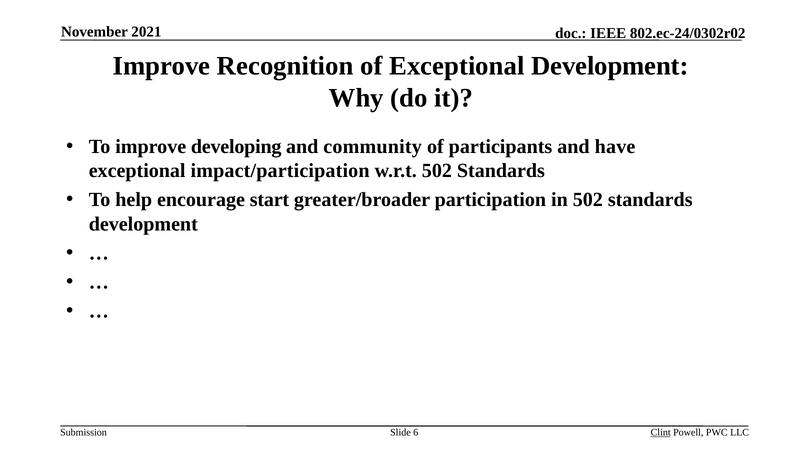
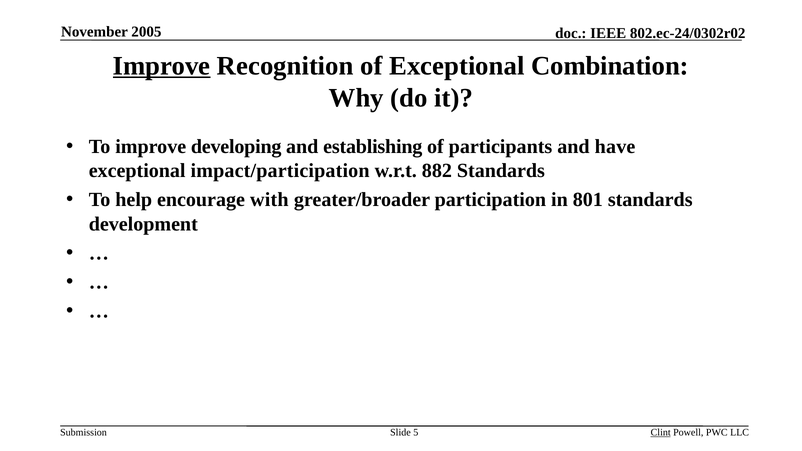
2021: 2021 -> 2005 (146, 32)
Improve underline: none -> present (162, 66)
Exceptional Development: Development -> Combination (610, 66)
community: community -> establishing (373, 147)
w.r.t 502: 502 -> 882 (437, 171)
start: start -> with (269, 200)
in 502: 502 -> 801 (588, 200)
6: 6 -> 5 (416, 433)
